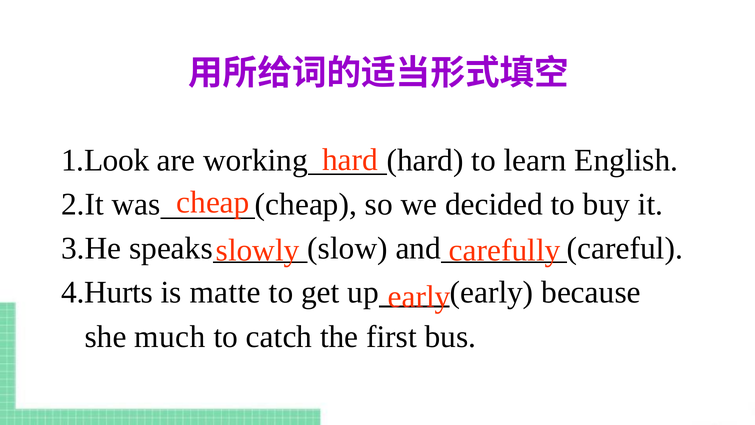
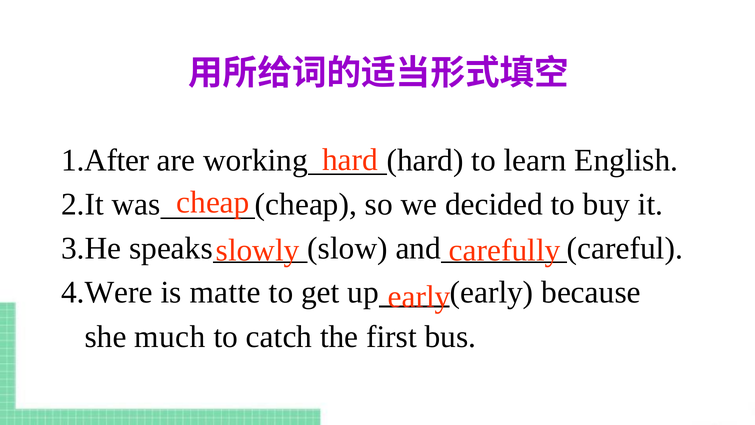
1.Look: 1.Look -> 1.After (105, 160)
4.Hurts: 4.Hurts -> 4.Were (107, 292)
